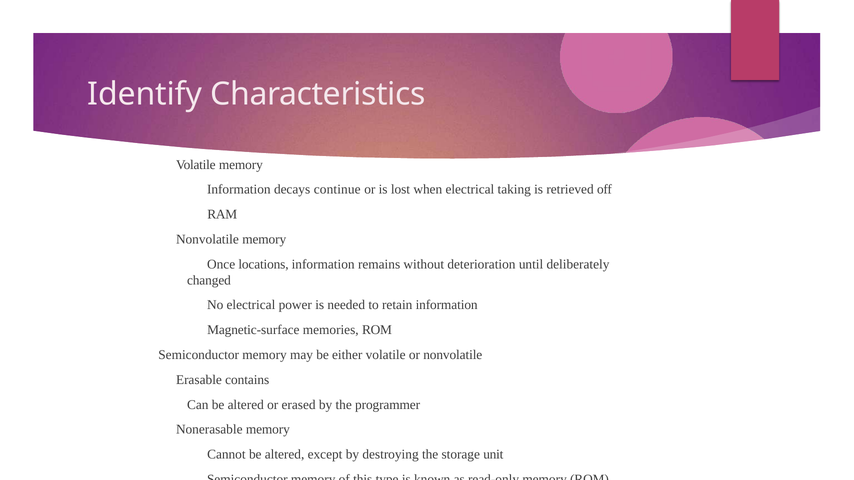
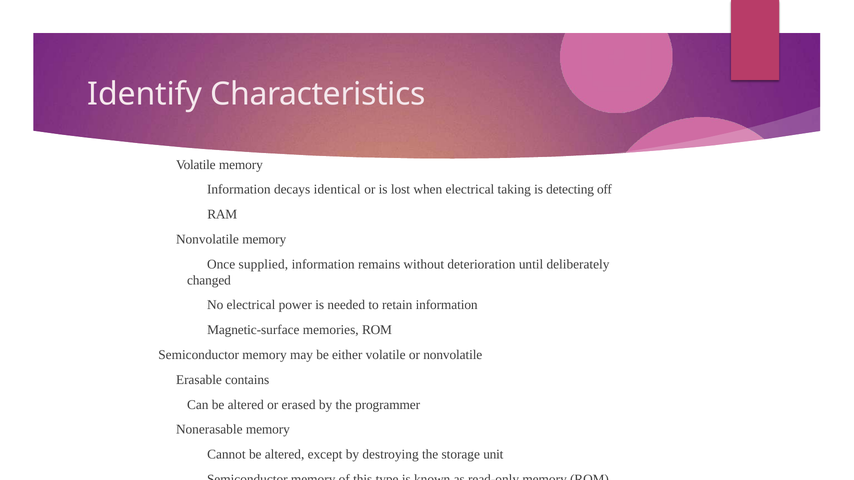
continue: continue -> identical (337, 190)
retrieved: retrieved -> detecting (570, 190)
locations: locations -> supplied (263, 264)
